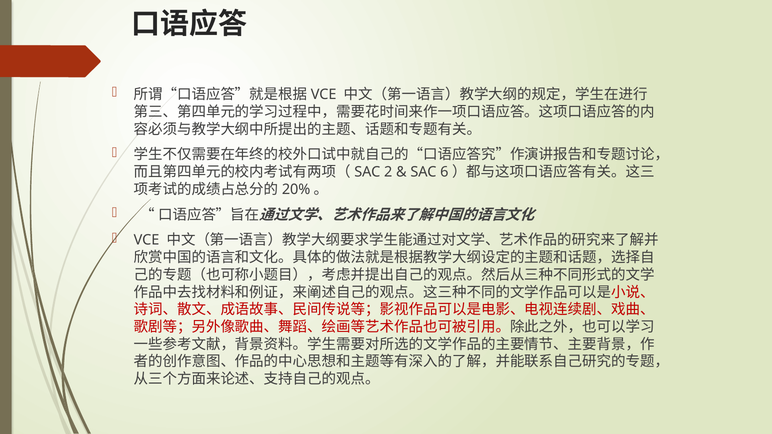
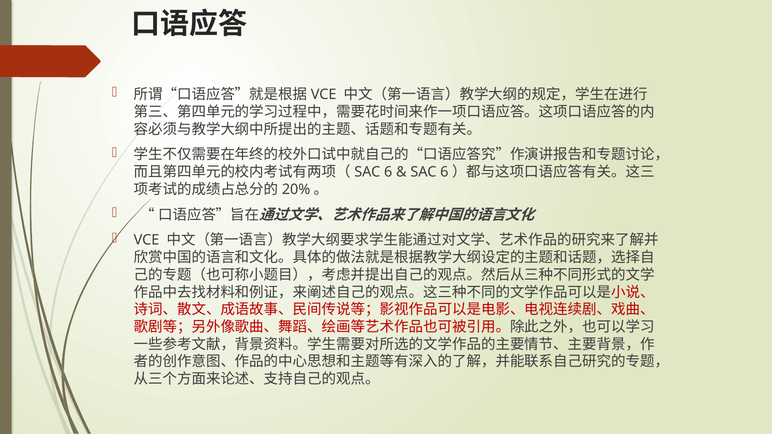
2: 2 -> 6 (388, 172)
